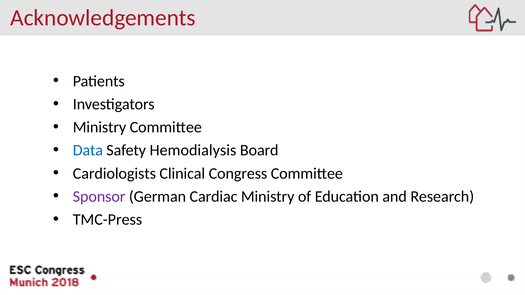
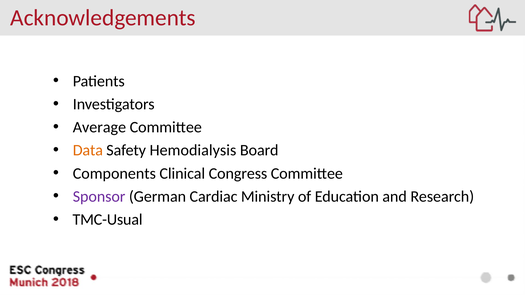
Ministry: Ministry -> Average (99, 127)
Data colour: blue -> orange (88, 150)
Cardiologists: Cardiologists -> Components (114, 174)
TMC-Press: TMC-Press -> TMC-Usual (108, 220)
